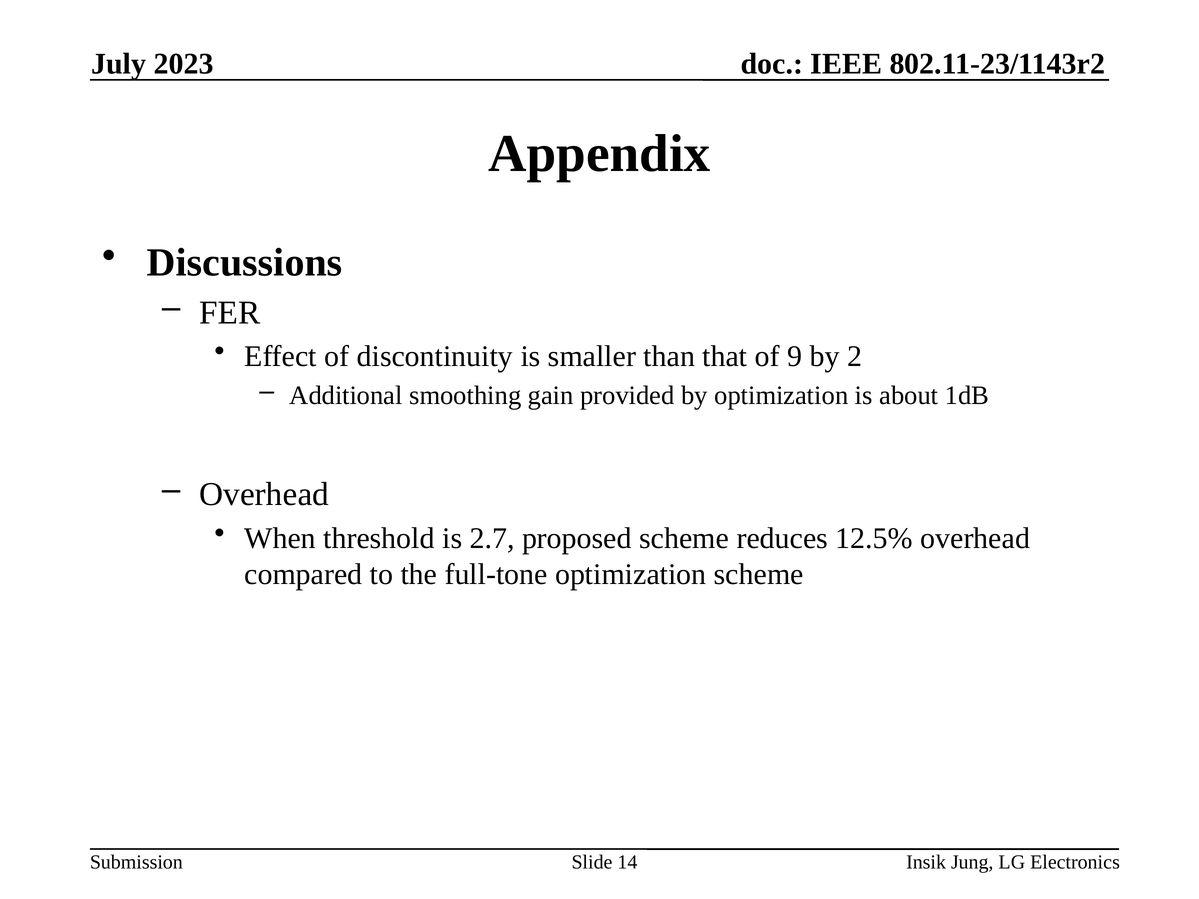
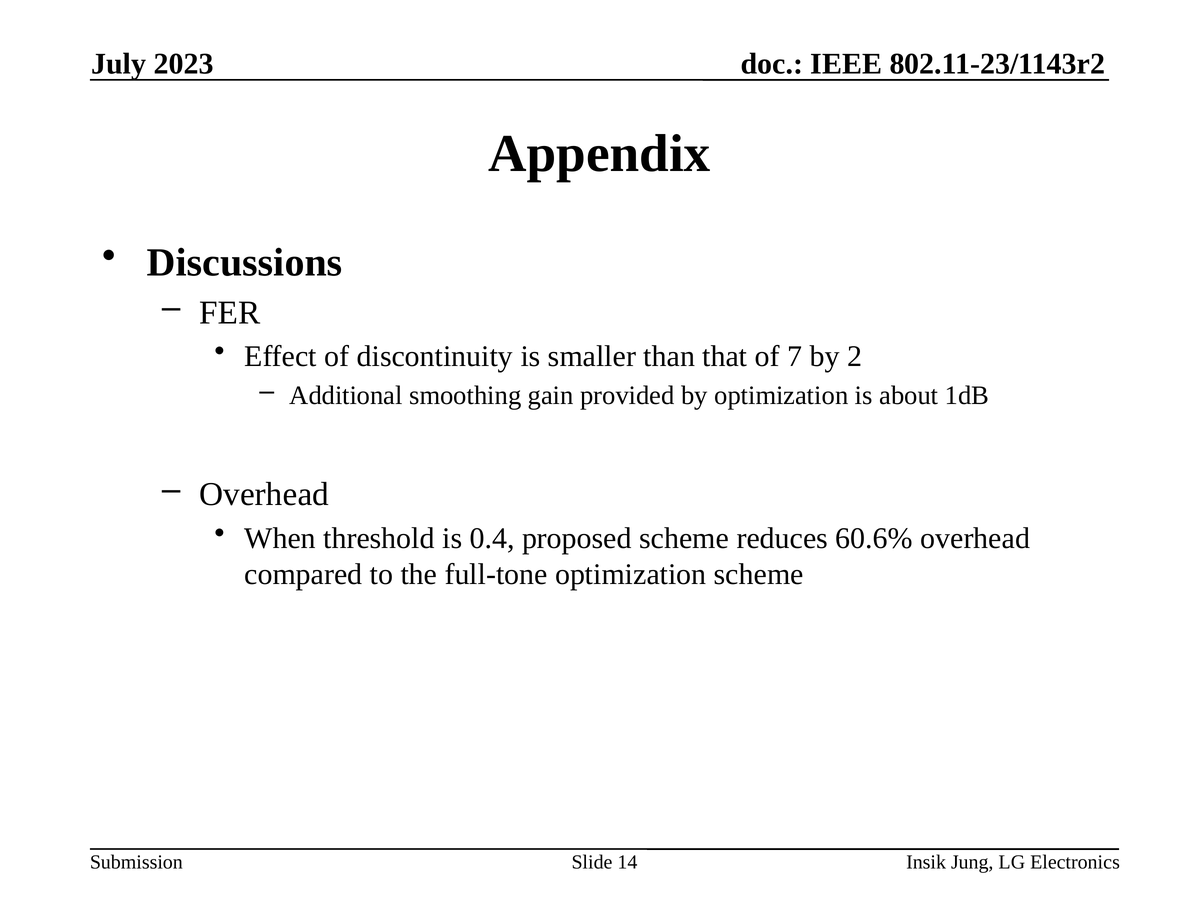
9: 9 -> 7 (795, 357)
2.7: 2.7 -> 0.4 (492, 538)
12.5%: 12.5% -> 60.6% (874, 538)
